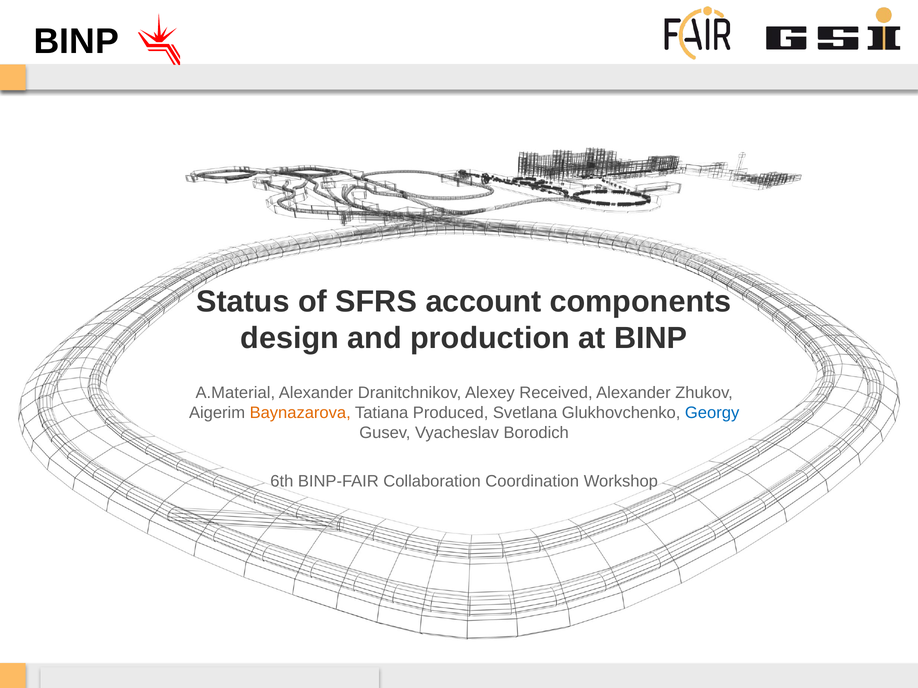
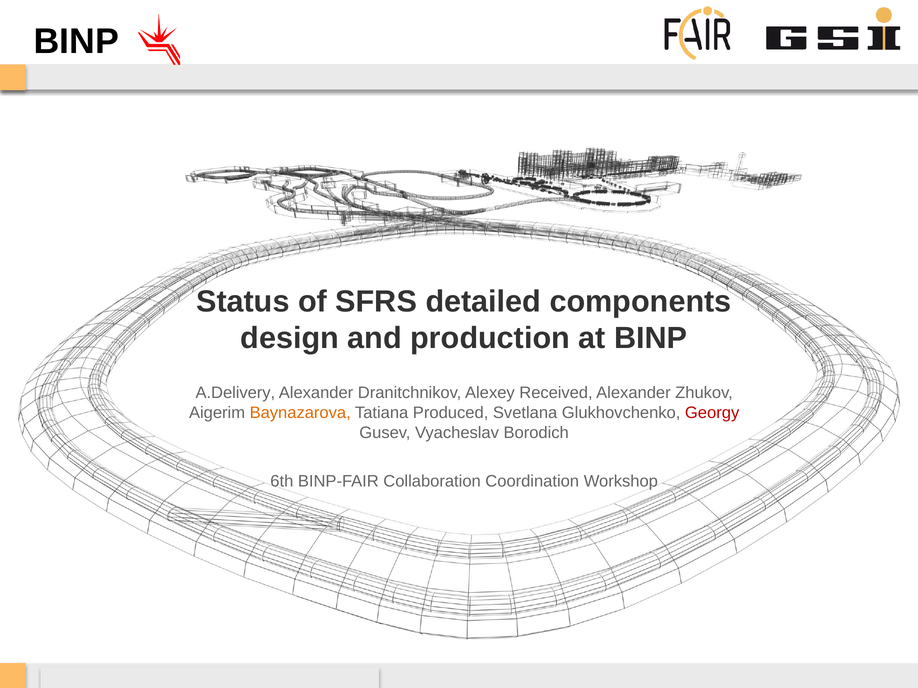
account: account -> detailed (483, 302)
A.Material: A.Material -> A.Delivery (235, 393)
Georgy colour: blue -> red (712, 413)
